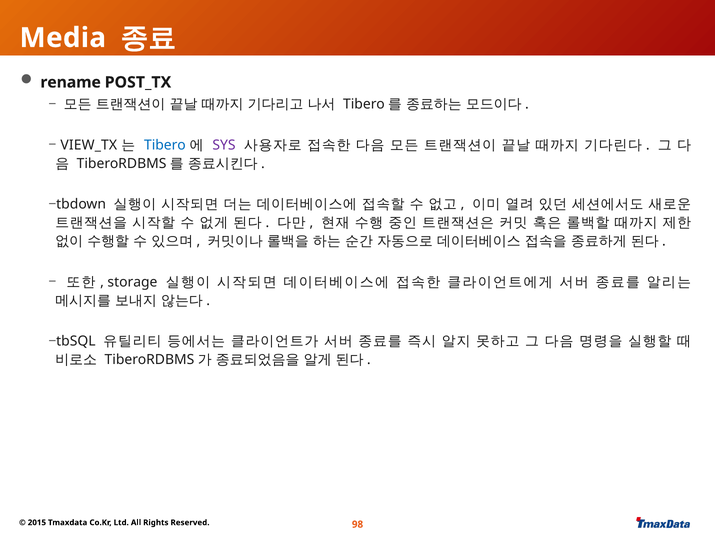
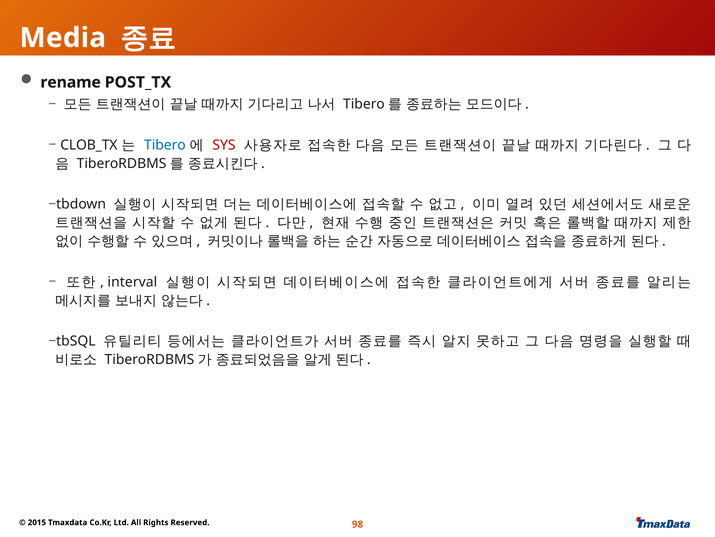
VIEW_TX: VIEW_TX -> CLOB_TX (89, 145)
SYS colour: purple -> red (224, 145)
storage: storage -> interval (132, 282)
